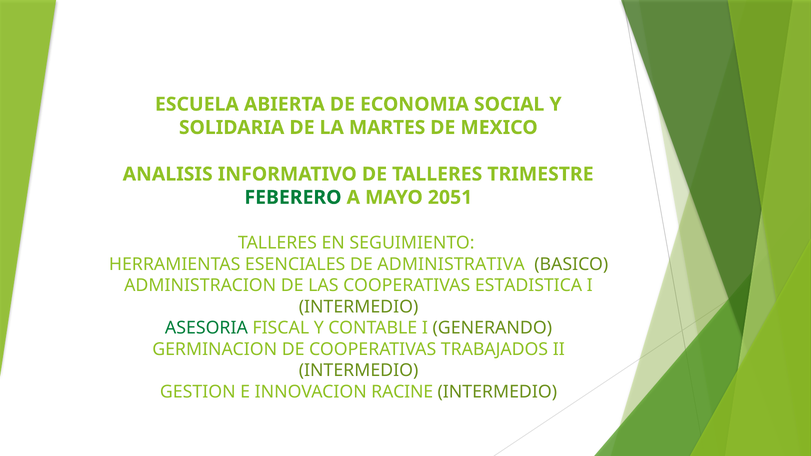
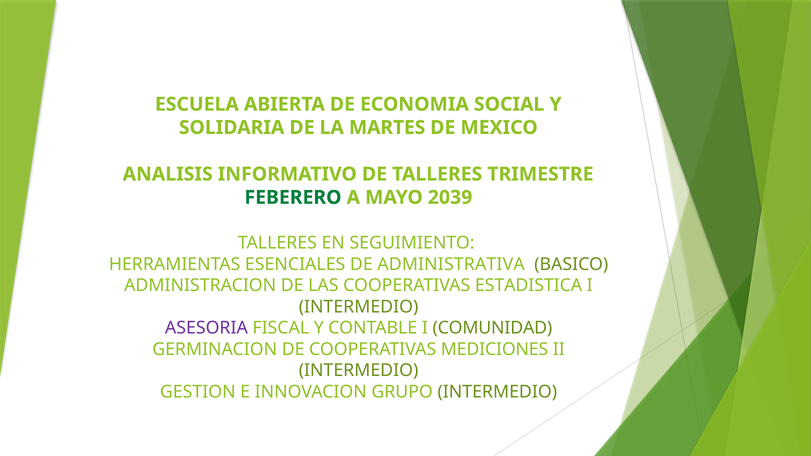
2051: 2051 -> 2039 (450, 198)
ASESORIA colour: green -> purple (206, 328)
GENERANDO: GENERANDO -> COMUNIDAD (492, 328)
TRABAJADOS: TRABAJADOS -> MEDICIONES (495, 349)
RACINE: RACINE -> GRUPO (402, 392)
